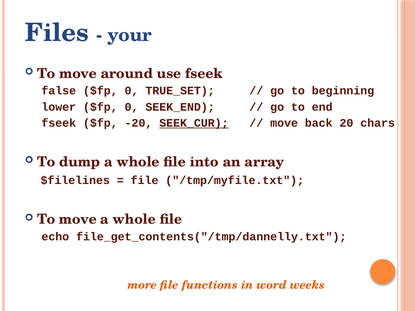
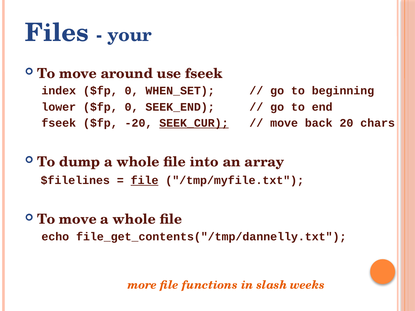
false: false -> index (59, 91)
TRUE_SET: TRUE_SET -> WHEN_SET (180, 91)
file underline: none -> present (145, 181)
word: word -> slash (272, 285)
